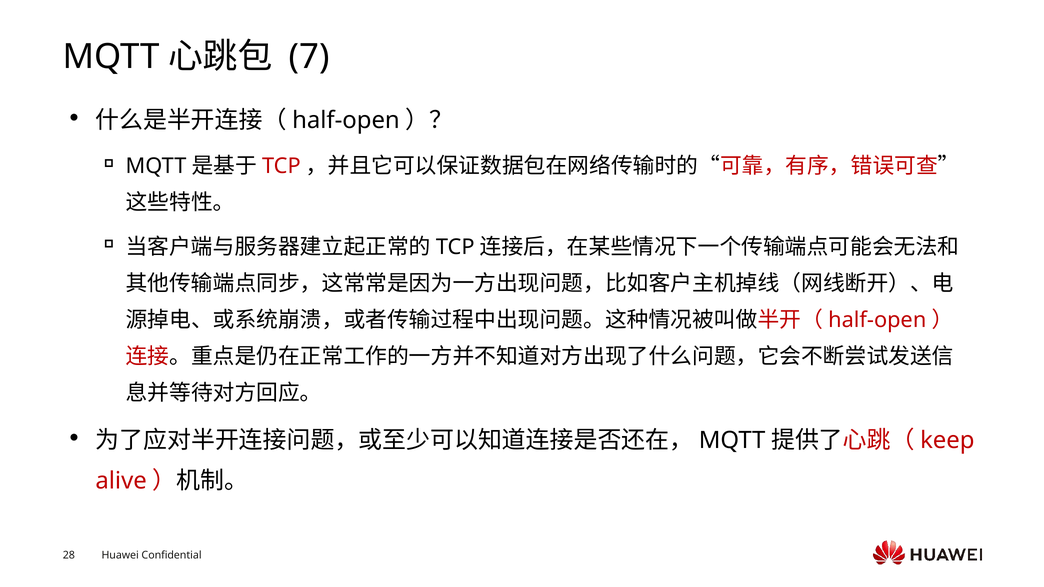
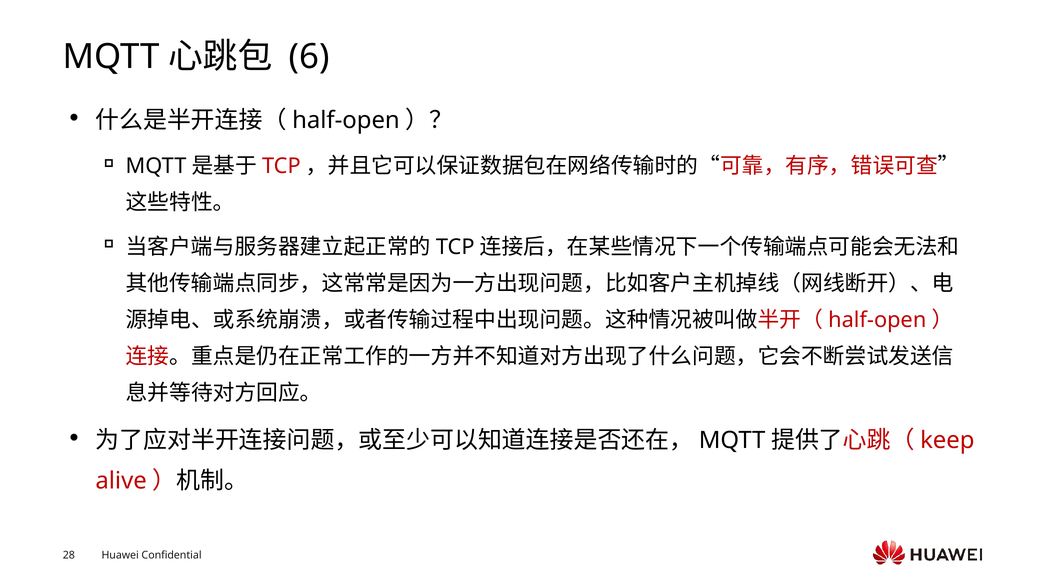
7: 7 -> 6 (309, 57)
